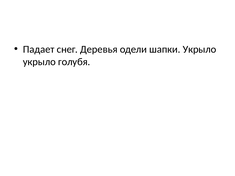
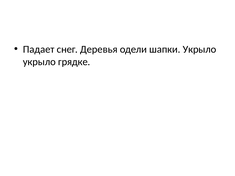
голубя: голубя -> грядке (74, 62)
